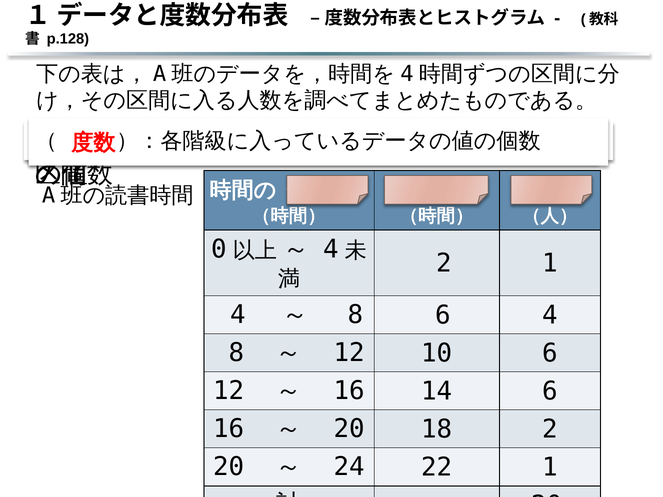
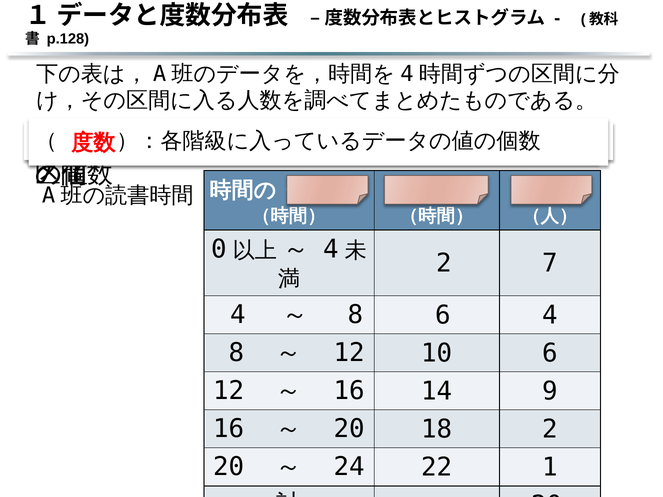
2 1: 1 -> 7 (550, 263)
14 6: 6 -> 9 (550, 391)
